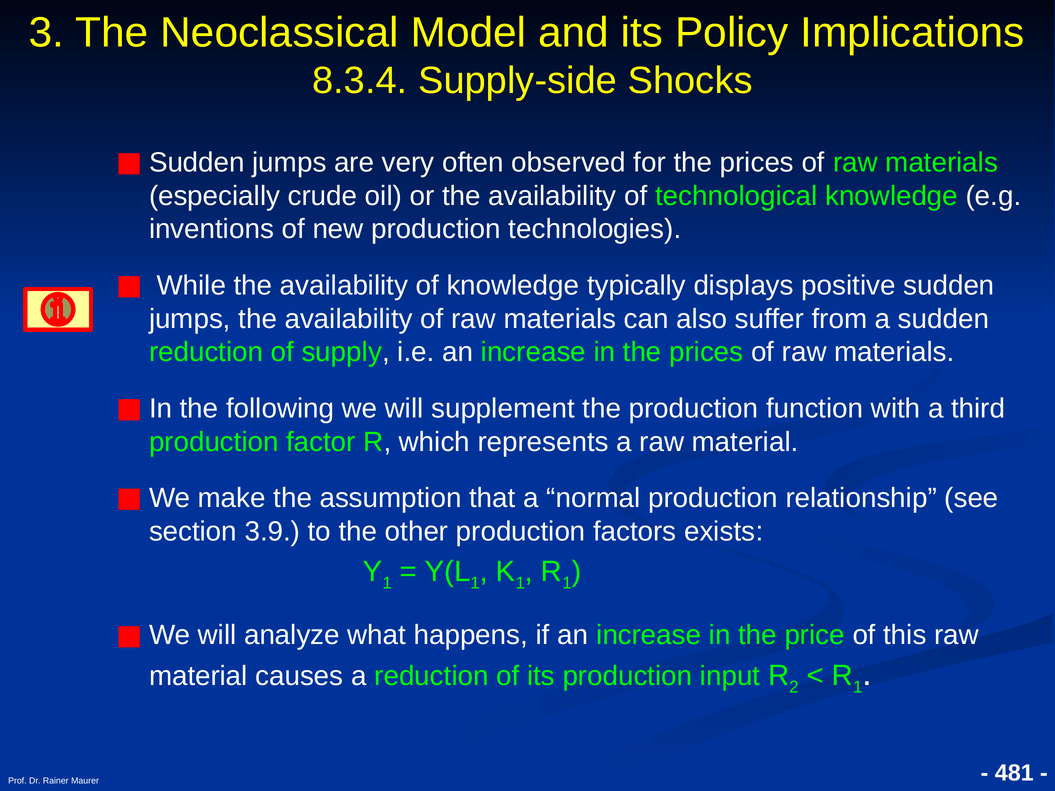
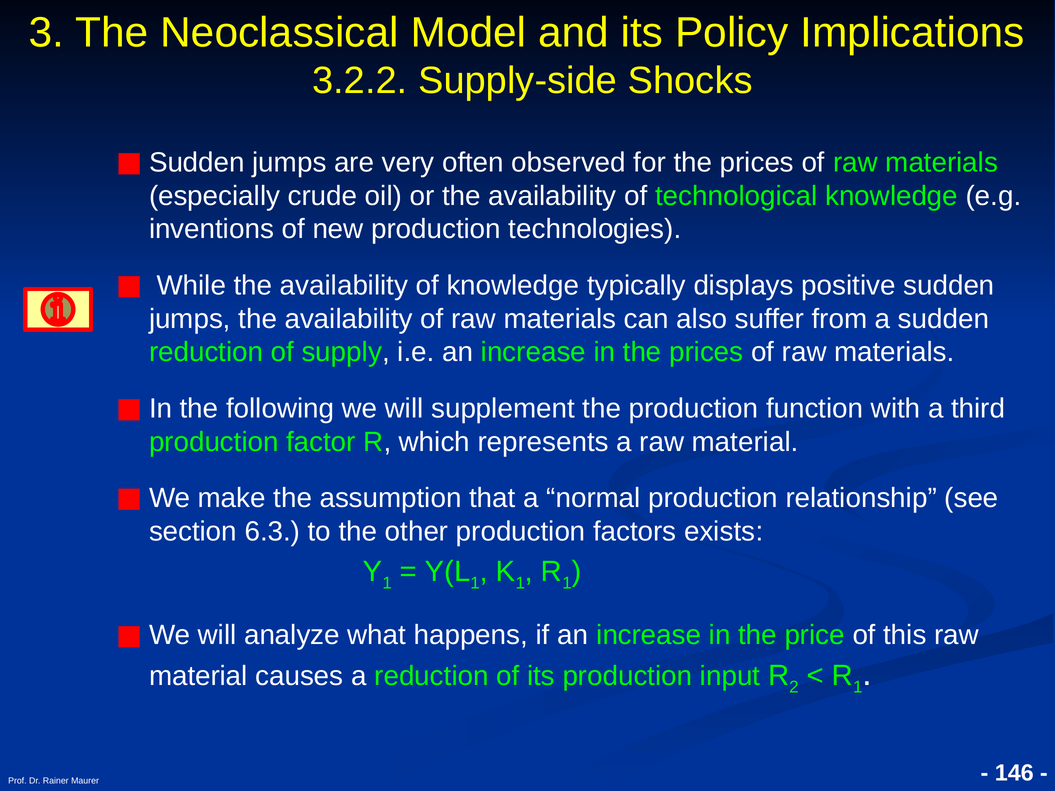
8.3.4: 8.3.4 -> 3.2.2 (360, 81)
3.9: 3.9 -> 6.3 (272, 532)
481: 481 -> 146 (1014, 773)
